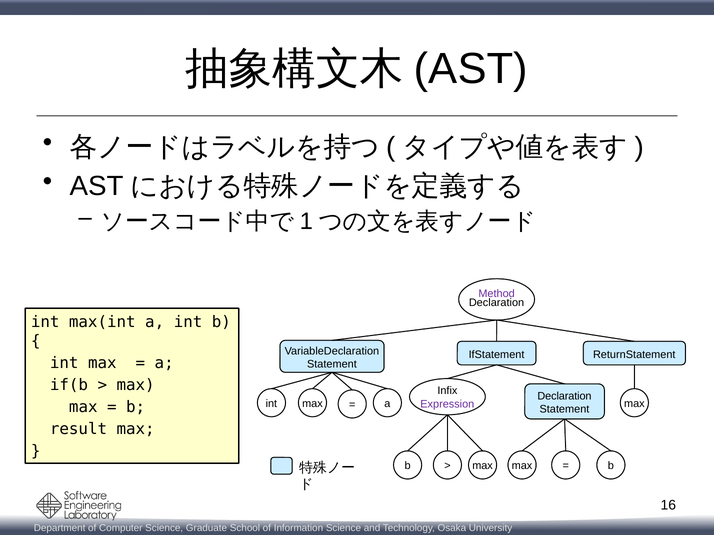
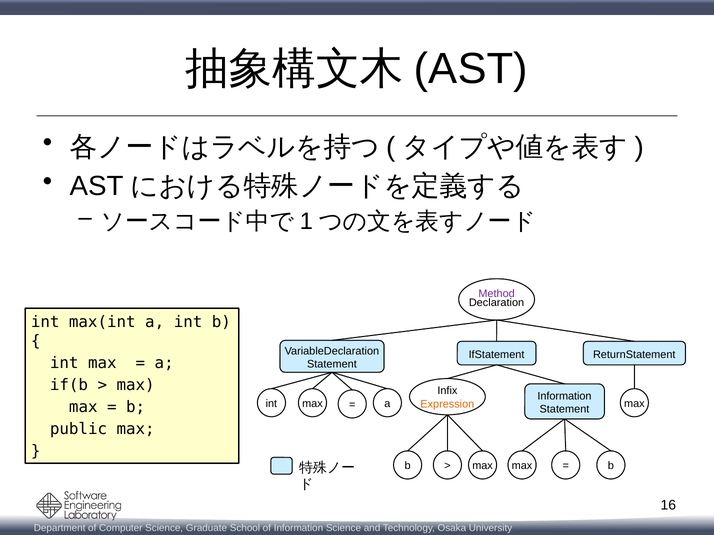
Declaration: Declaration -> Information (564, 397)
Expression colour: purple -> orange (447, 404)
result: result -> public (78, 430)
